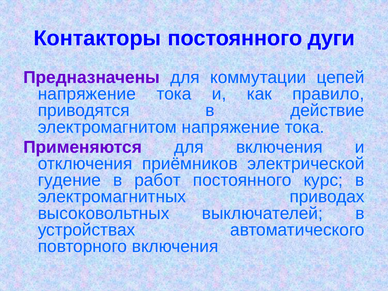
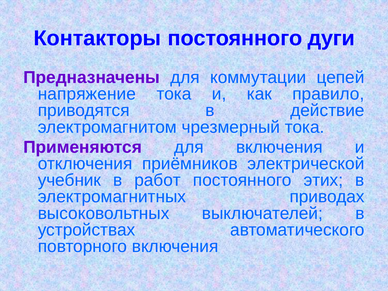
электромагнитом напряжение: напряжение -> чрезмерный (231, 127)
гудение: гудение -> учебник (69, 180)
курс: курс -> этих (323, 180)
